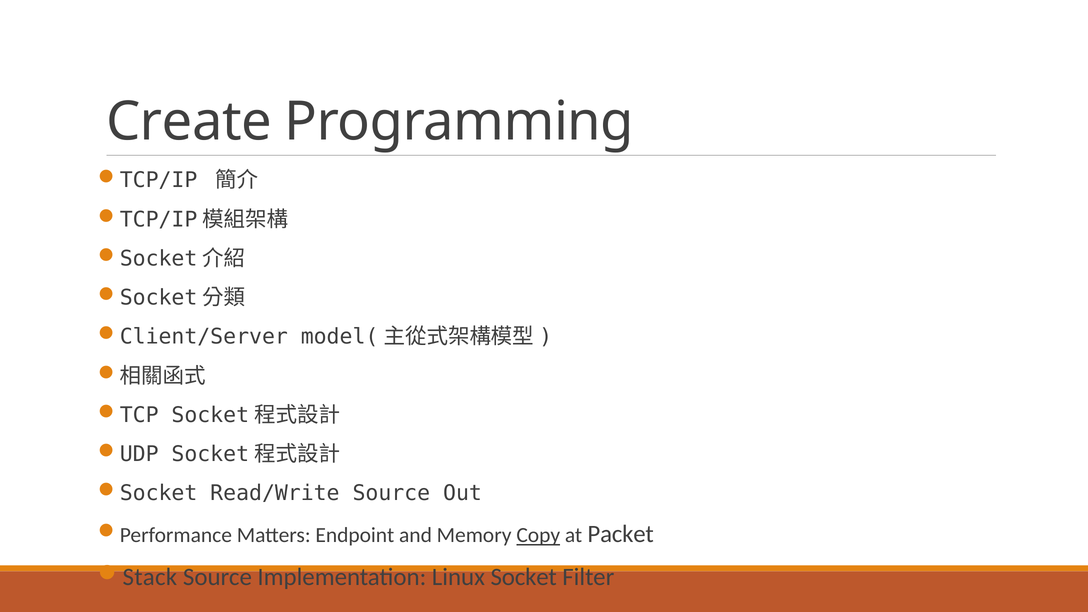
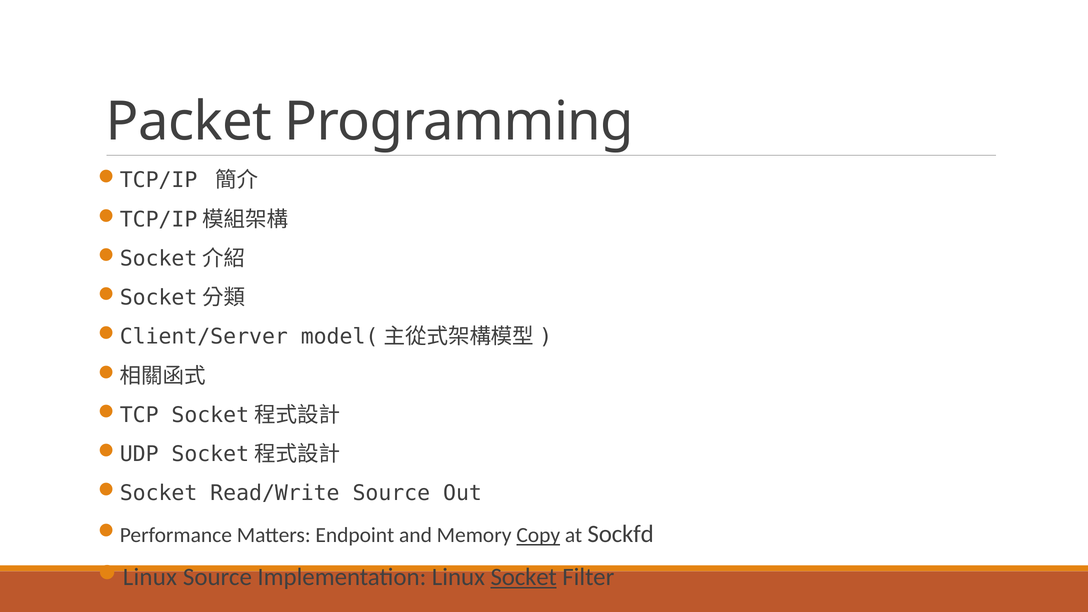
Create: Create -> Packet (189, 122)
Packet: Packet -> Sockfd (621, 534)
Stack: Stack -> Linux (150, 577)
Socket underline: none -> present (524, 577)
